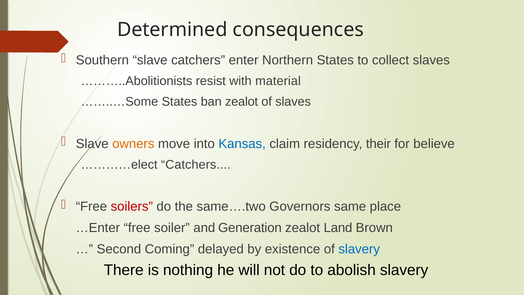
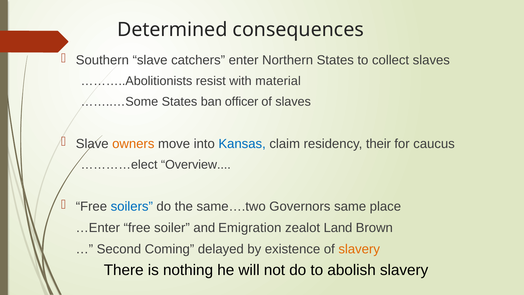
ban zealot: zealot -> officer (242, 102)
believe: believe -> caucus (434, 144)
…………elect Catchers: Catchers -> Overview (196, 164)
soilers colour: red -> blue (132, 206)
Generation: Generation -> Emigration (250, 228)
slavery colour: blue -> orange (359, 249)
